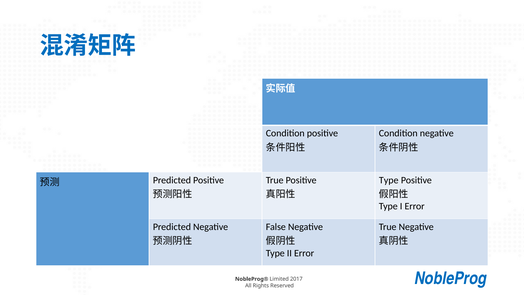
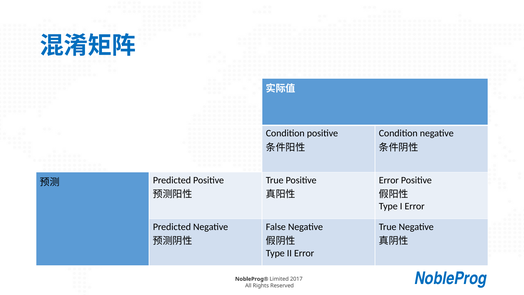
Type: Type -> Error (389, 180)
